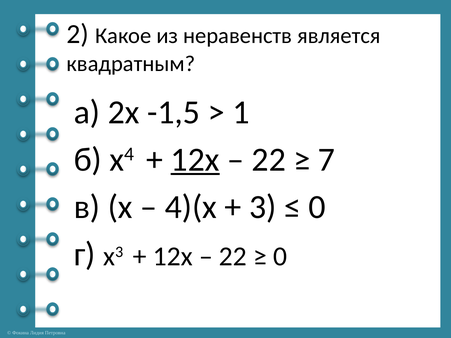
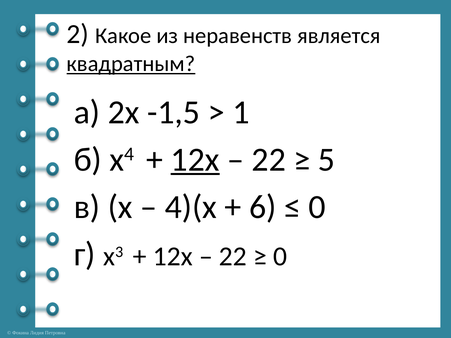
квадратным underline: none -> present (131, 64)
7: 7 -> 5 (327, 160)
3: 3 -> 6 (263, 207)
